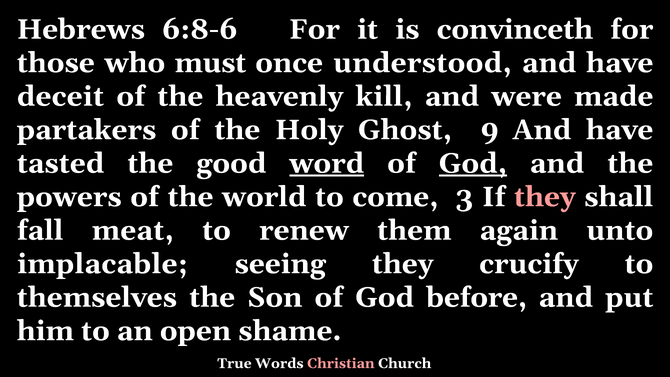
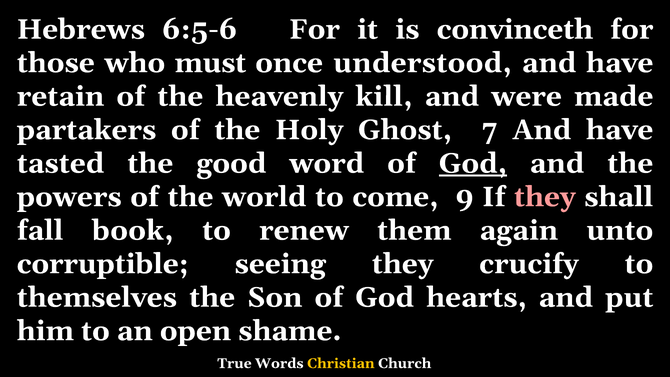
6:8-6: 6:8-6 -> 6:5-6 (200, 29)
deceit: deceit -> retain (60, 96)
9: 9 -> 7 (489, 130)
word underline: present -> none (327, 163)
3: 3 -> 9 (464, 197)
meat: meat -> book (133, 230)
implacable: implacable -> corruptible (103, 264)
before: before -> hearts (476, 297)
Christian colour: pink -> yellow (341, 363)
